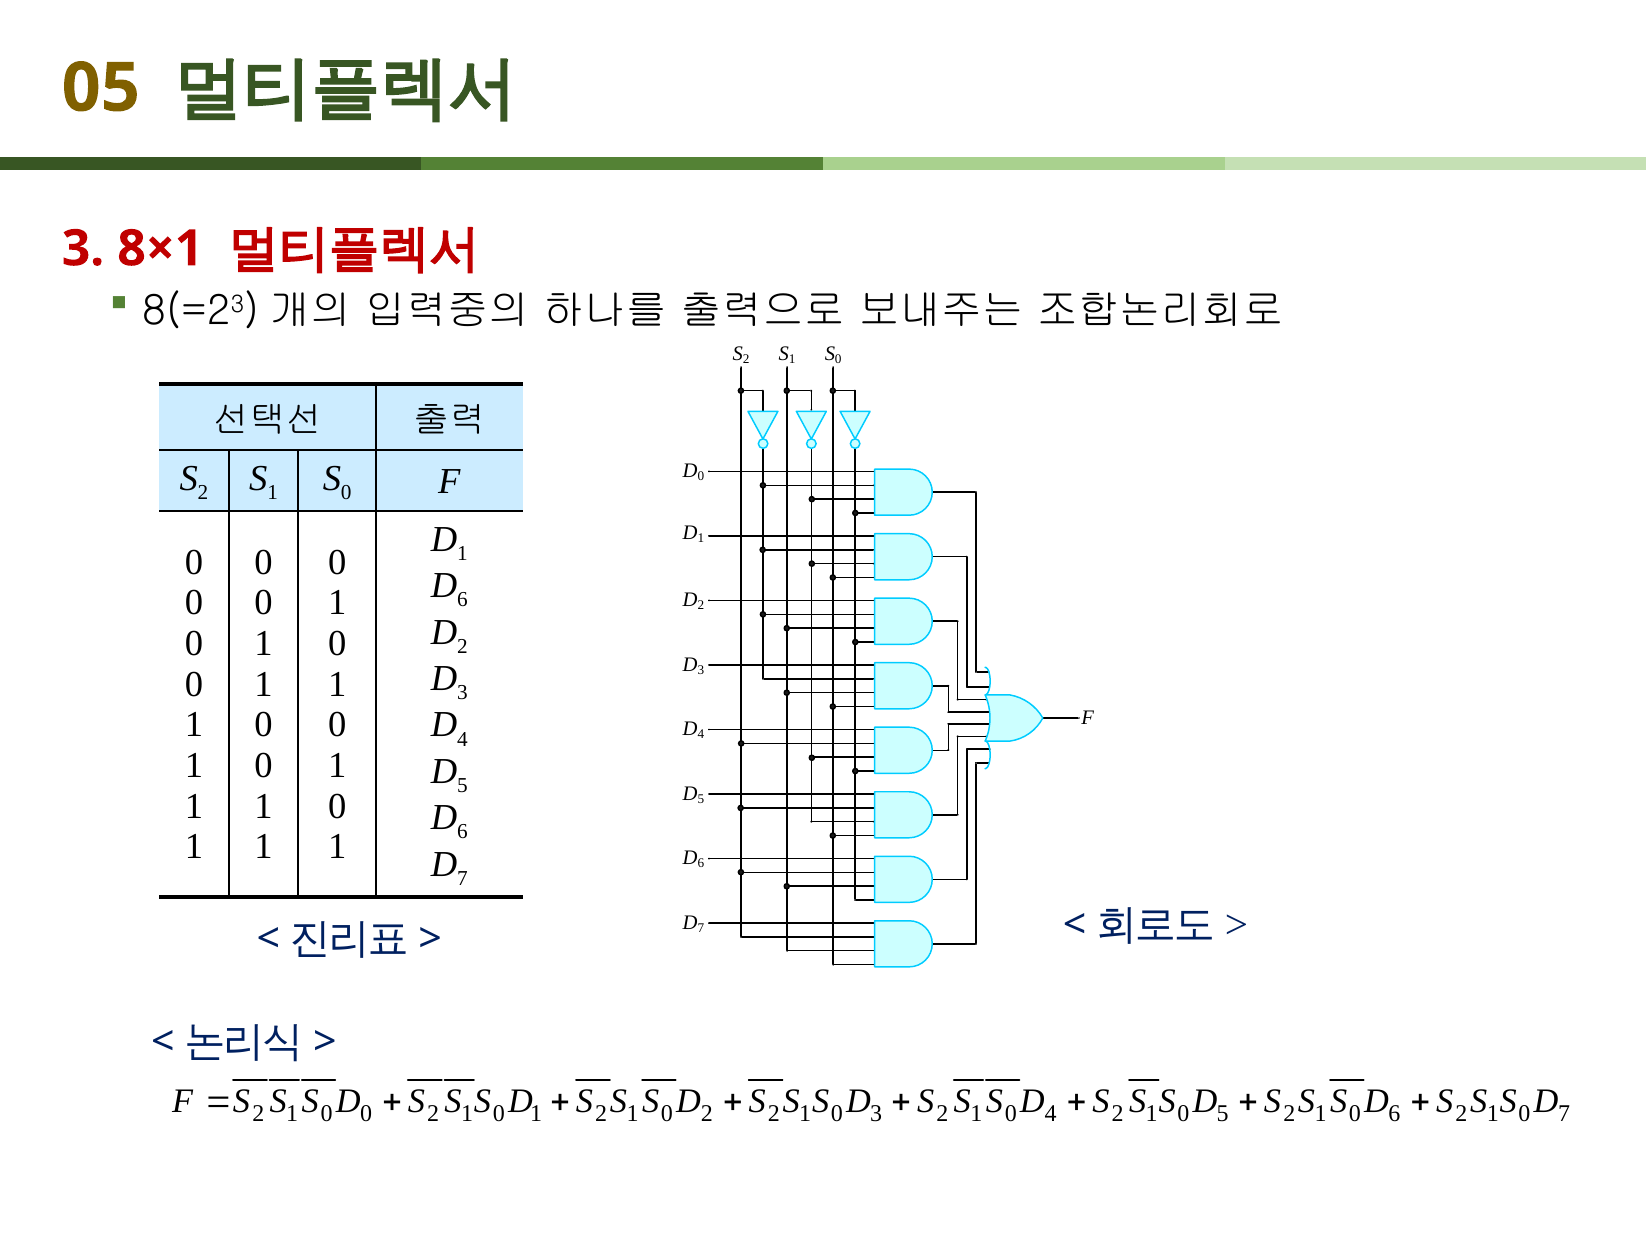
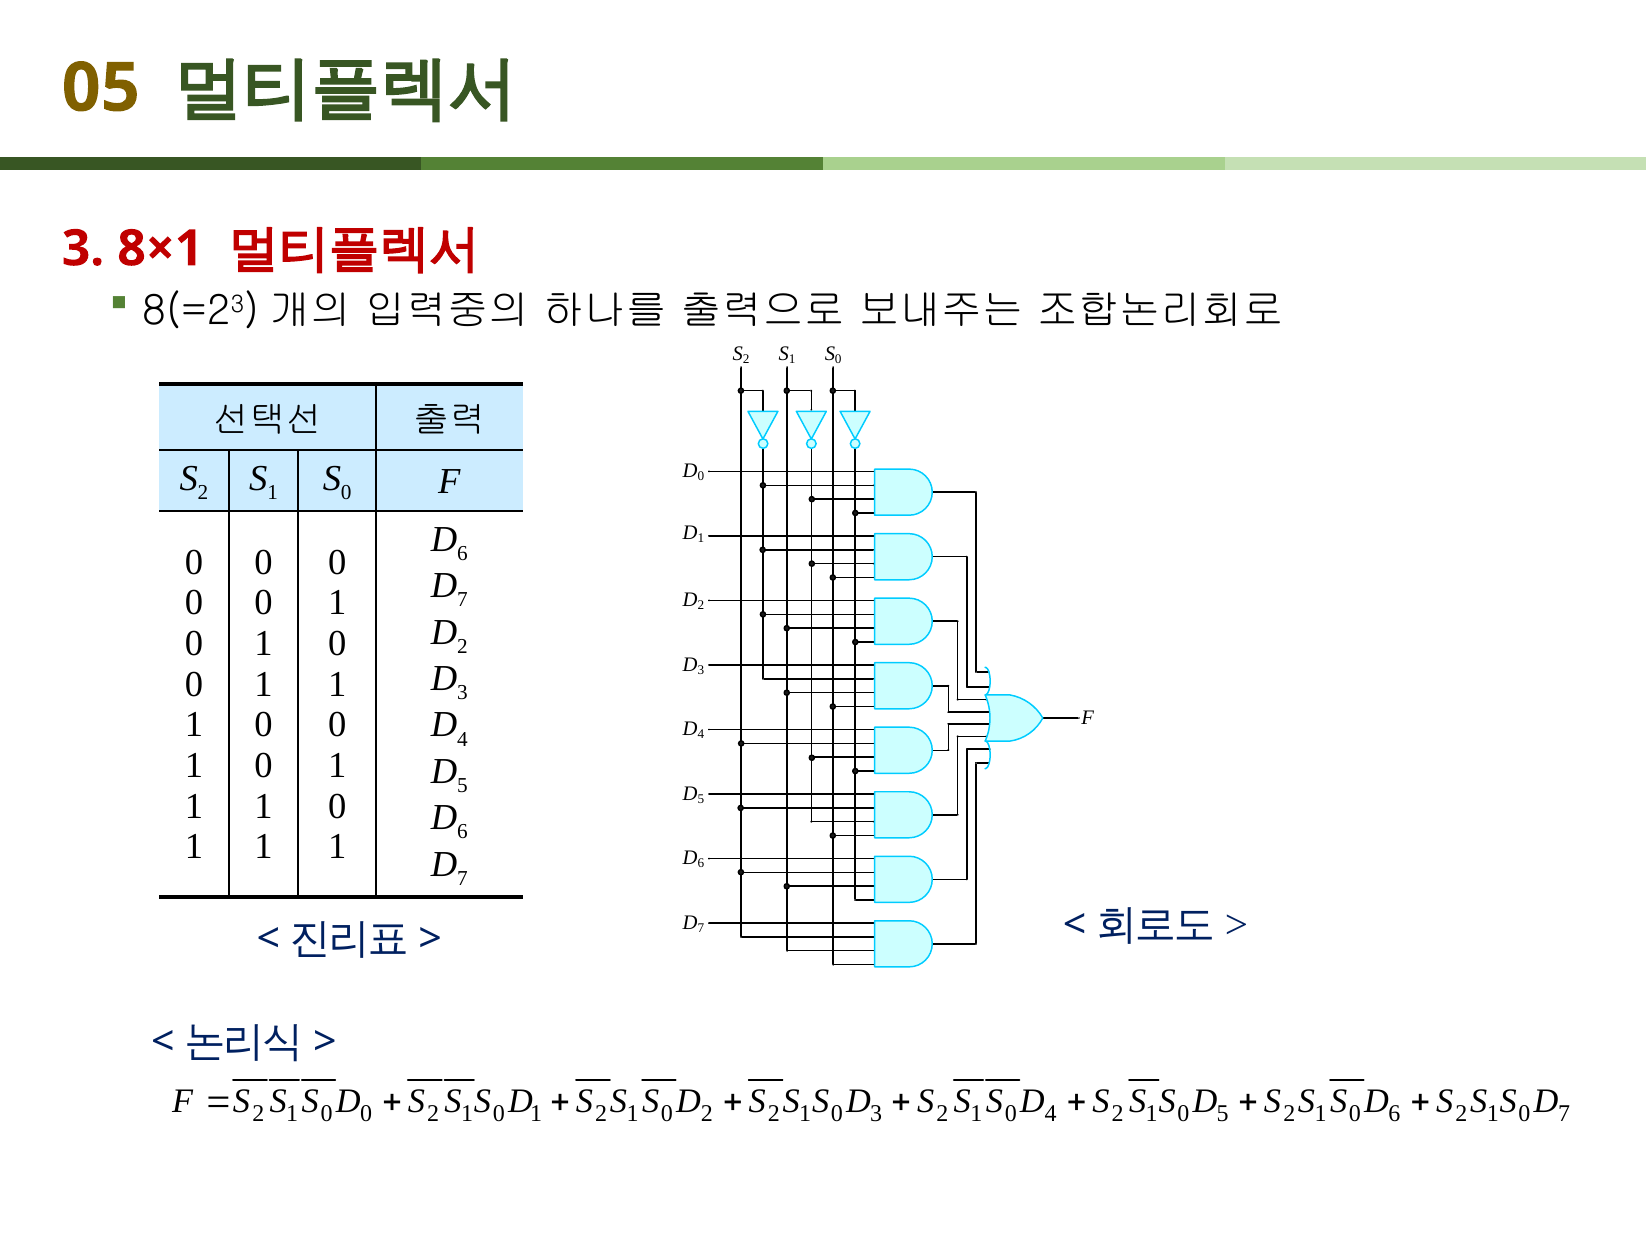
1: 1 -> 6 (463, 553)
6: 6 -> 7 (463, 600)
